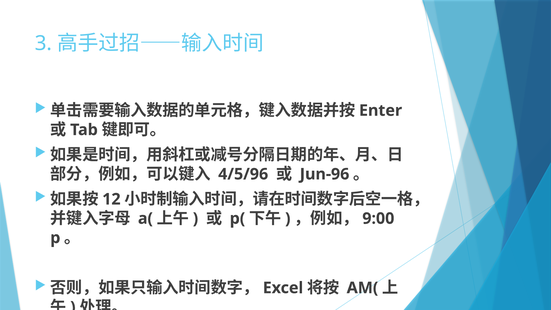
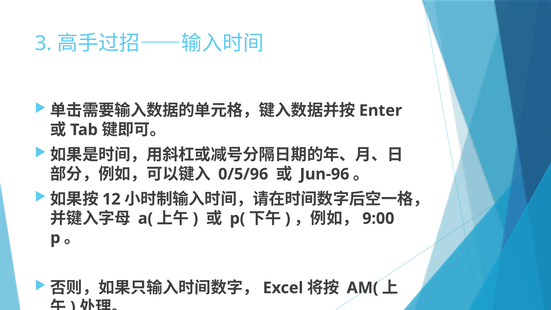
4/5/96: 4/5/96 -> 0/5/96 (243, 174)
